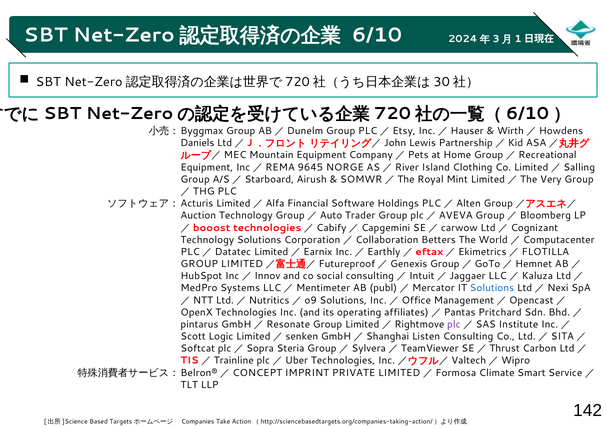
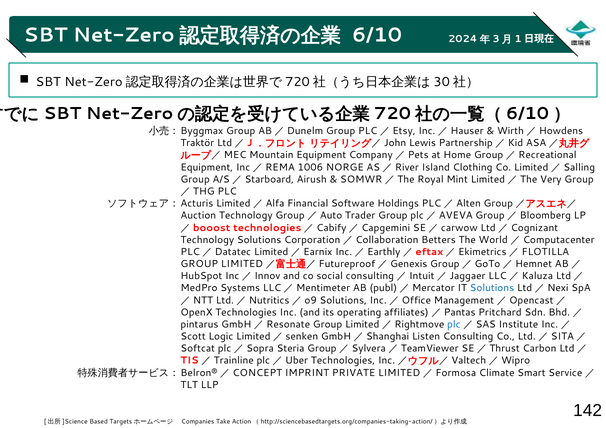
Daniels: Daniels -> Traktör (197, 143)
9645: 9645 -> 1006 (310, 167)
plc colour: purple -> blue (454, 325)
